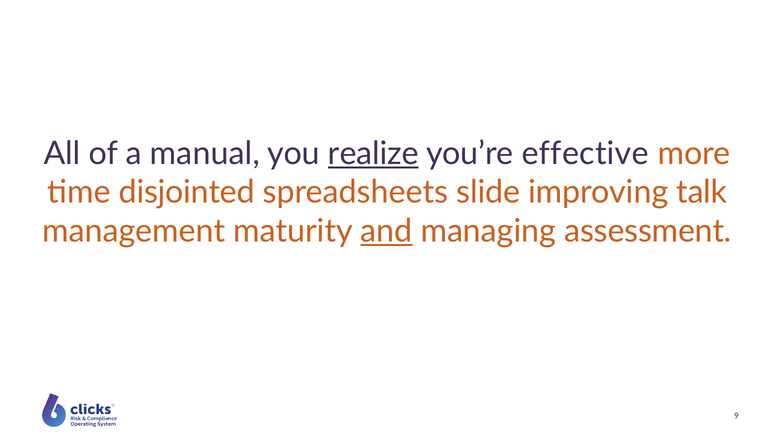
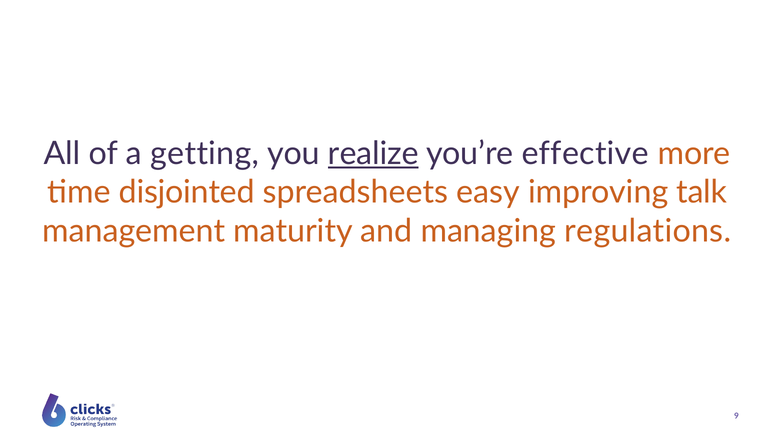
manual: manual -> getting (205, 153)
slide: slide -> easy (488, 192)
and underline: present -> none (386, 231)
assessment: assessment -> regulations (648, 231)
